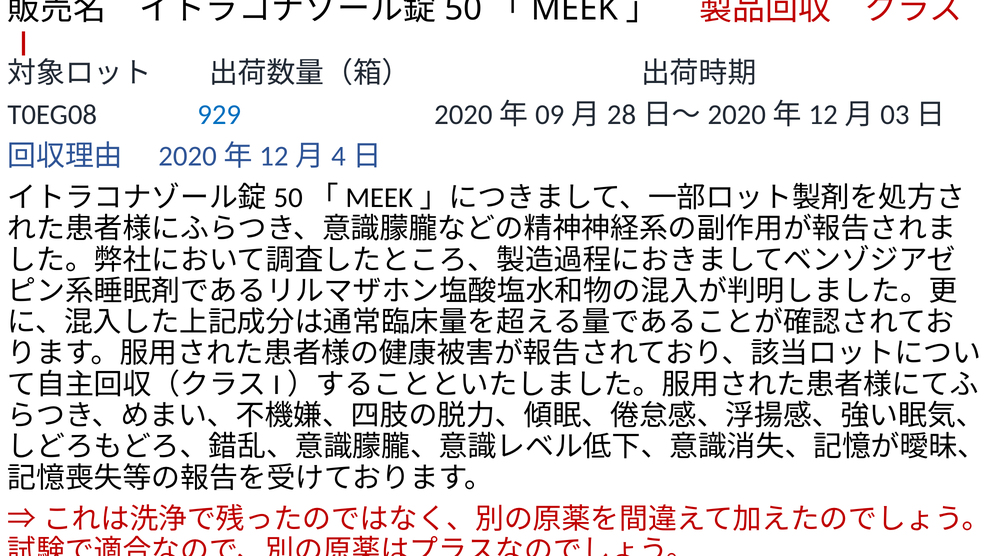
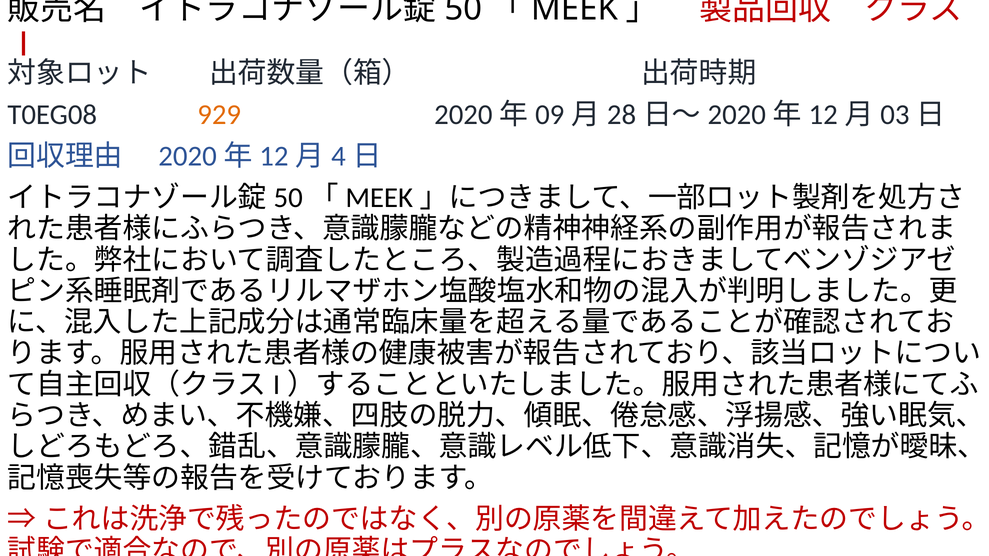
929 colour: blue -> orange (219, 115)
